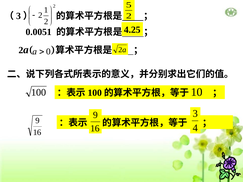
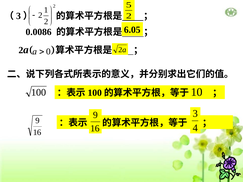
4.25: 4.25 -> 6.05 (132, 30)
0.0051: 0.0051 -> 0.0086 (39, 32)
